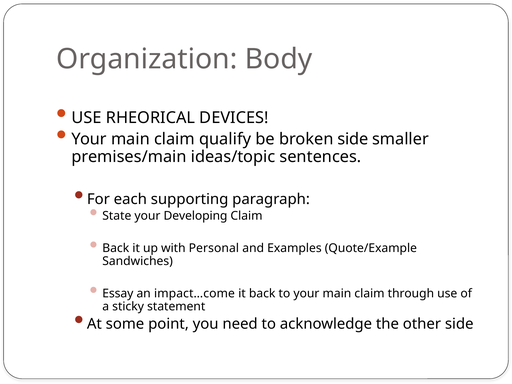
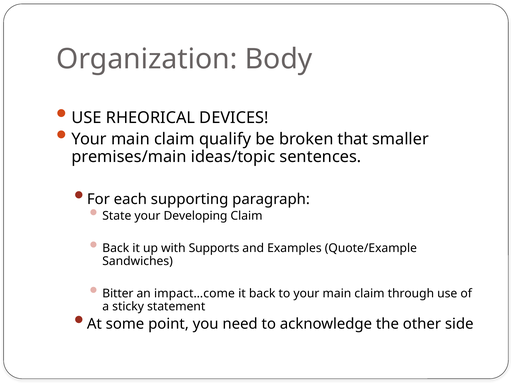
broken side: side -> that (353, 139)
Personal: Personal -> Supports (214, 248)
Essay: Essay -> Bitter (118, 294)
